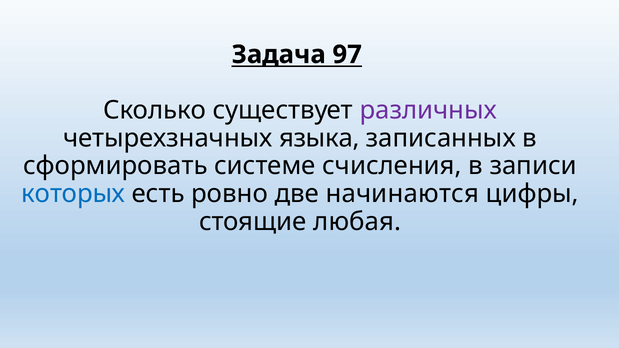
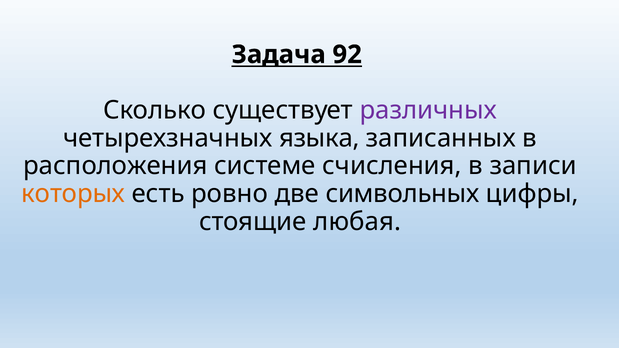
97: 97 -> 92 (347, 55)
сформировать: сформировать -> расположения (115, 166)
которых colour: blue -> orange (73, 194)
начинаются: начинаются -> символьных (402, 194)
